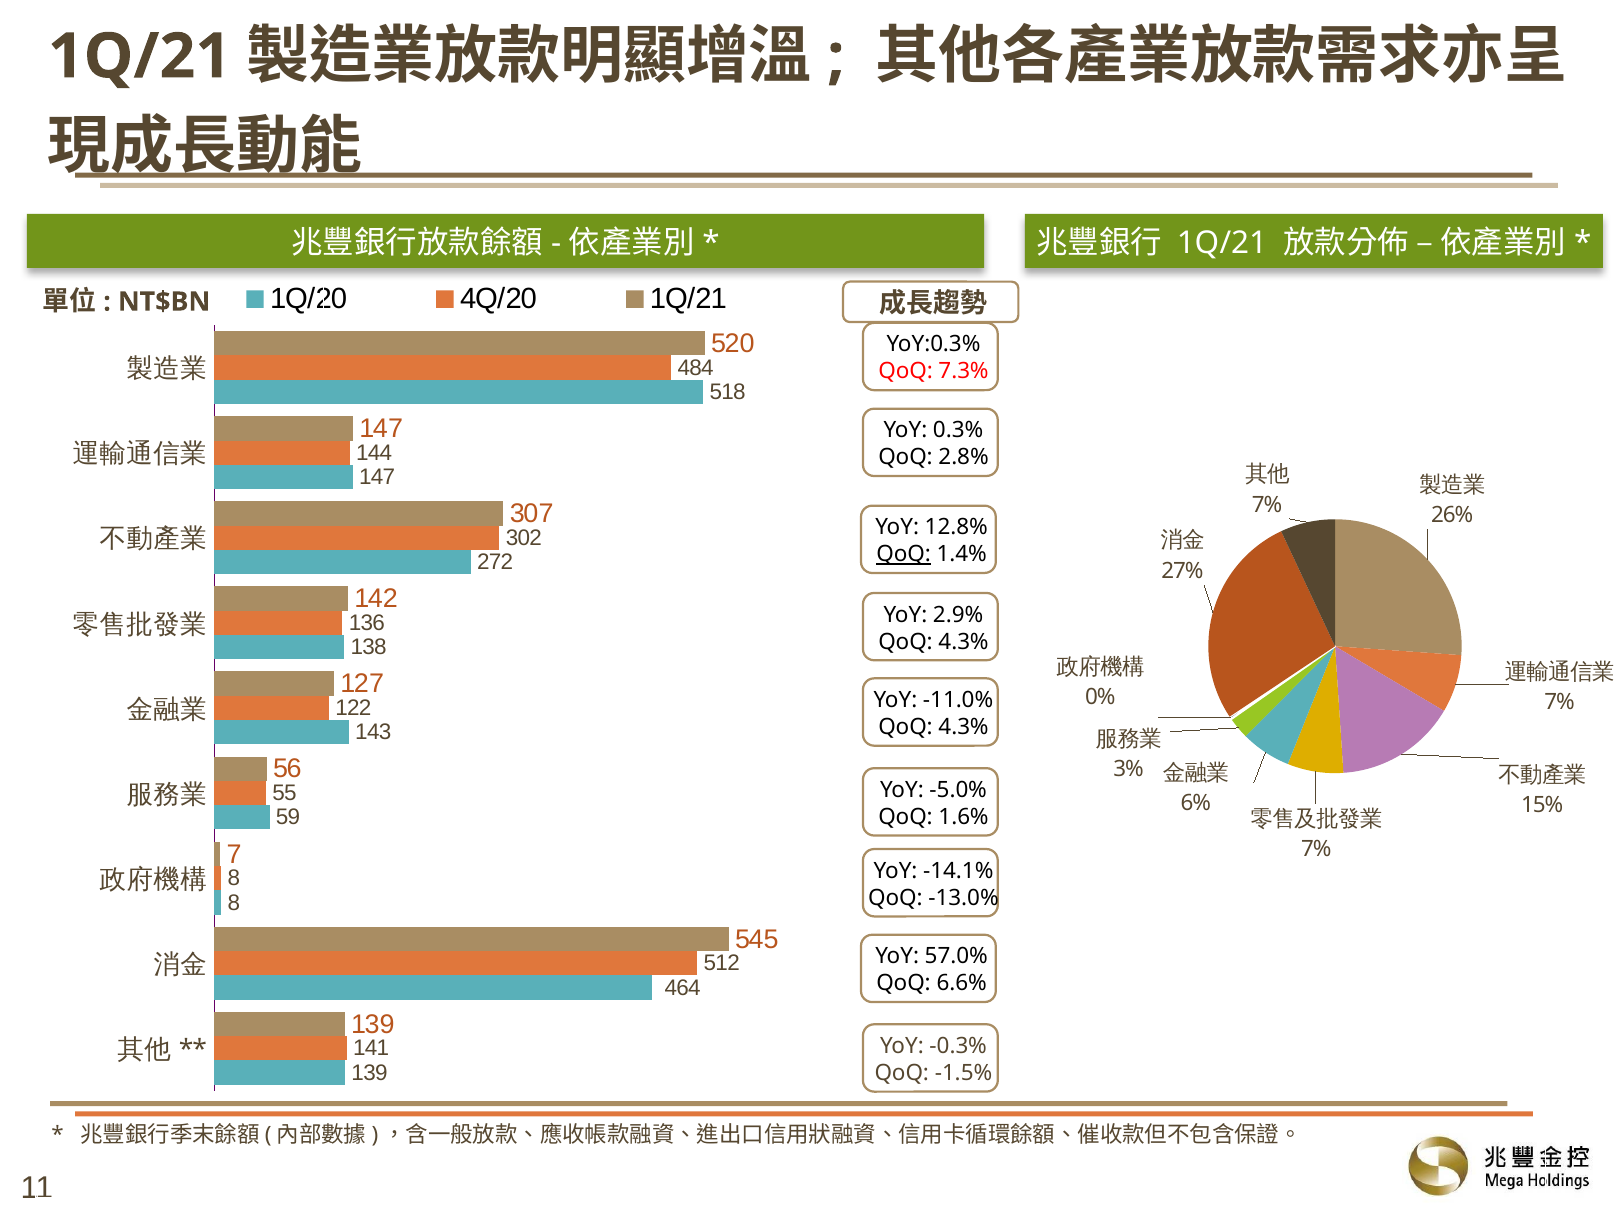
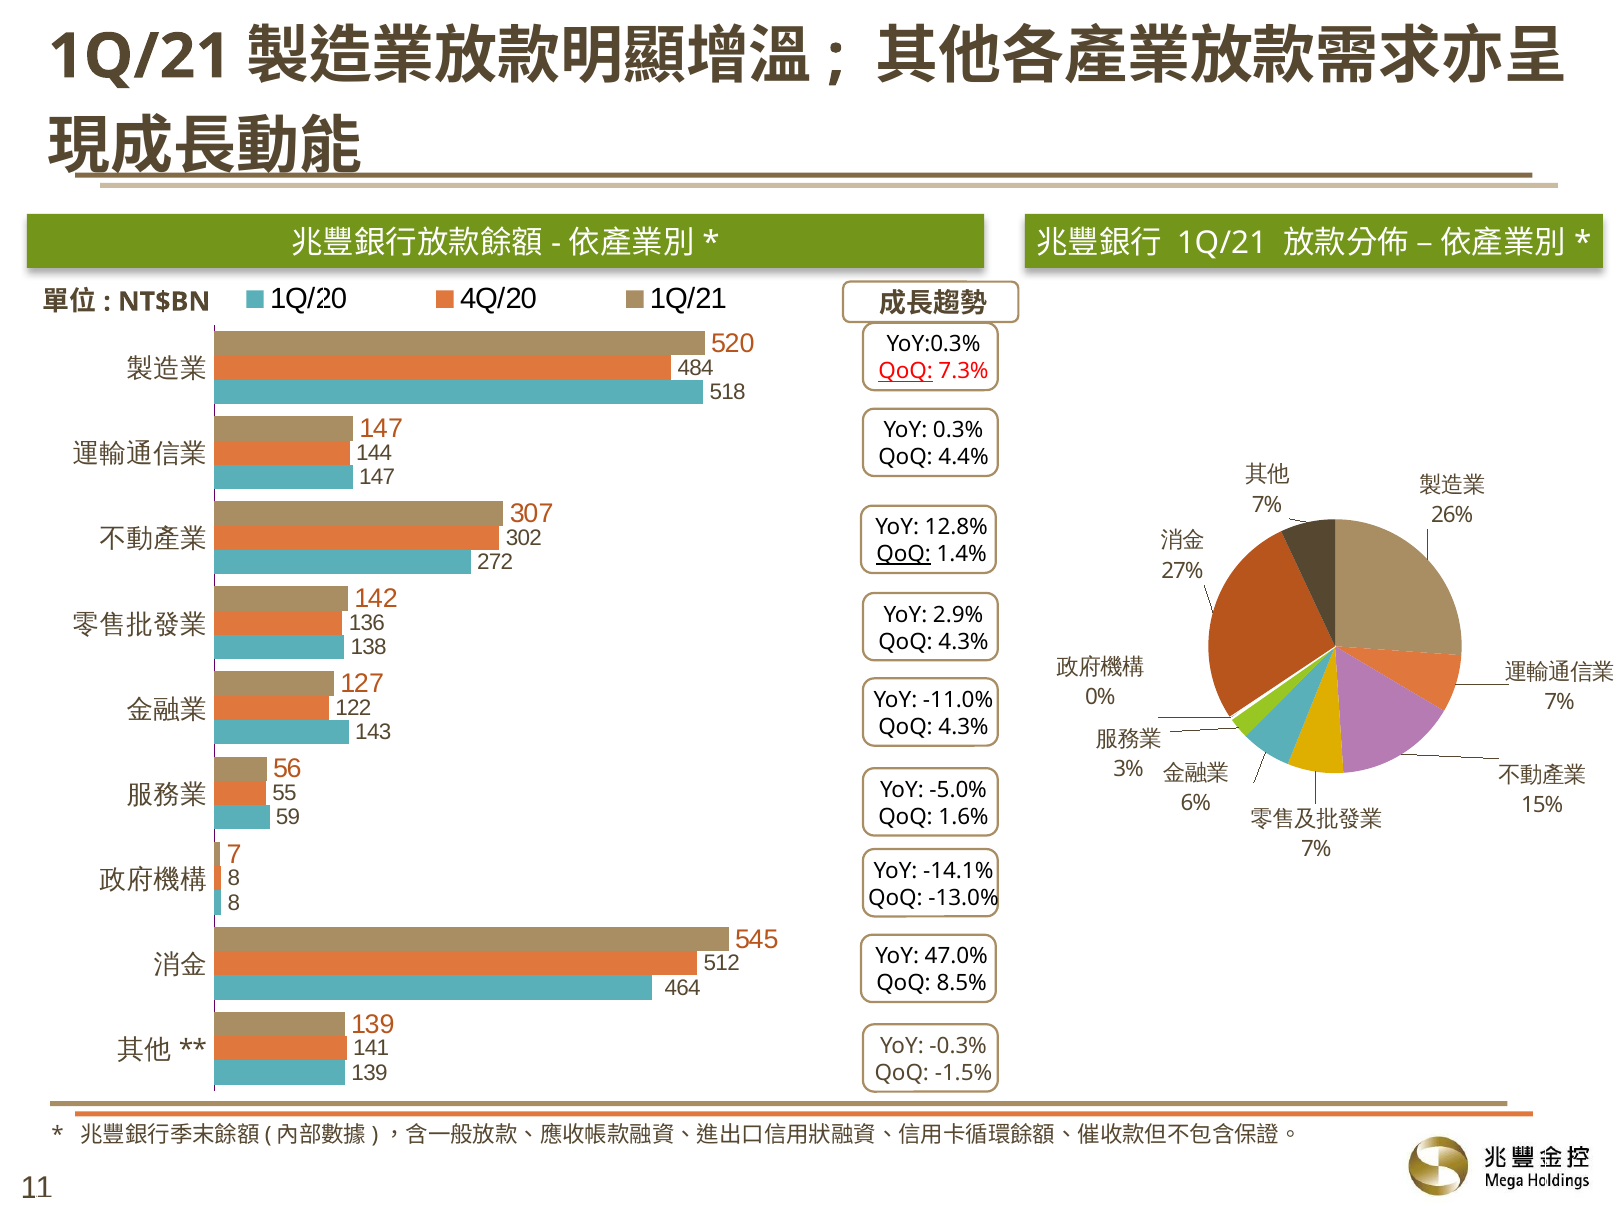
QoQ underline: none -> present (906, 372)
2.8%: 2.8% -> 4.4% (964, 458)
57.0%: 57.0% -> 47.0% (956, 957)
6.6%: 6.6% -> 8.5% (962, 984)
